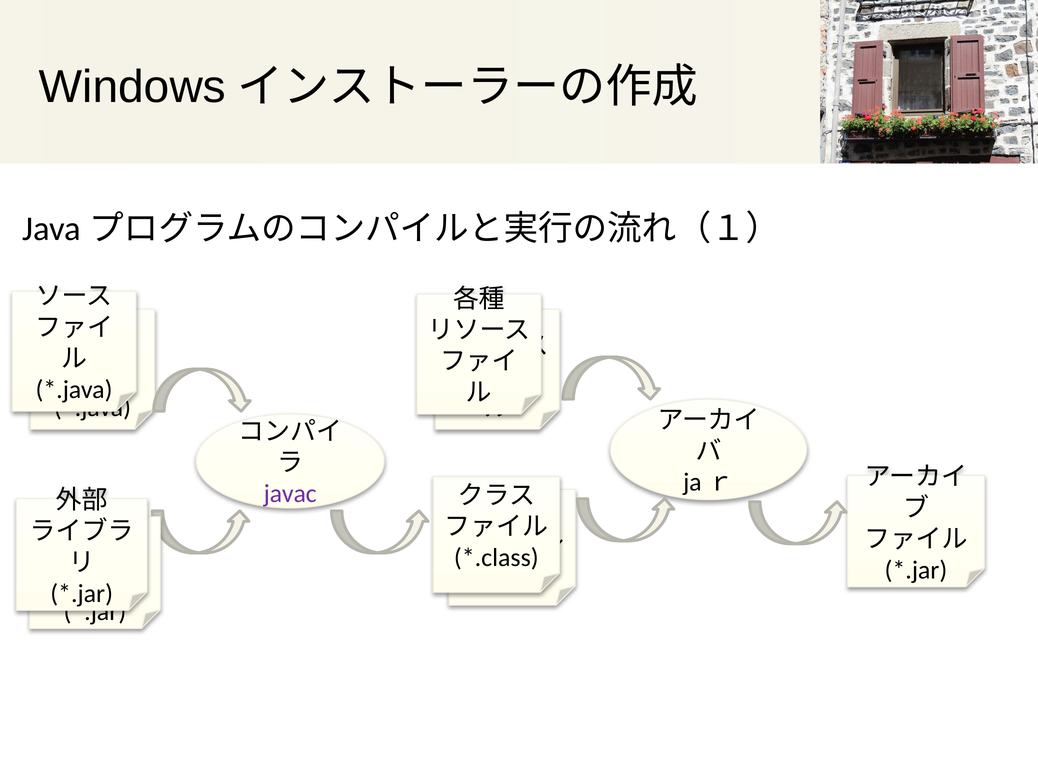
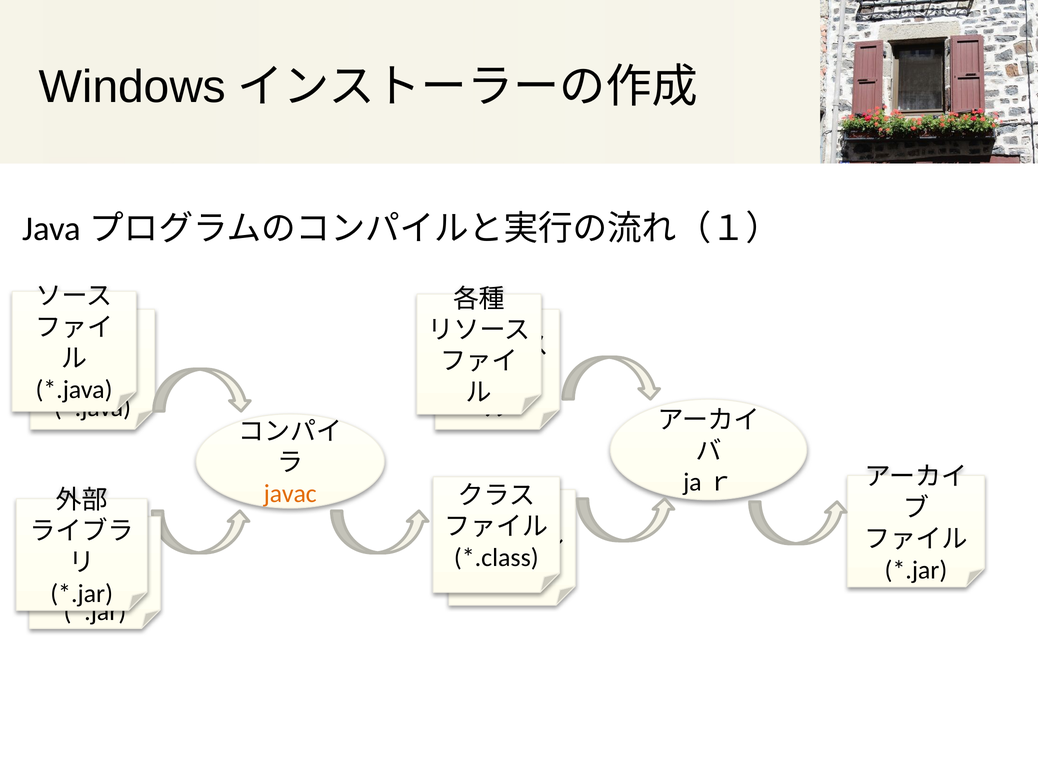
javac colour: purple -> orange (290, 494)
